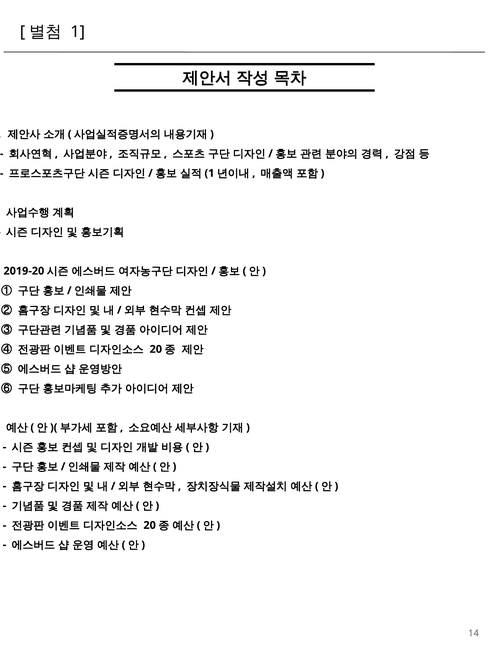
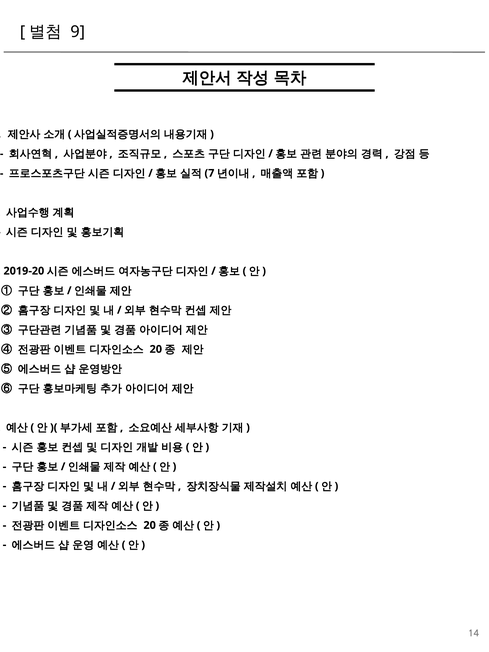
1: 1 -> 9 (78, 32)
1: 1 -> 7 (209, 173)
